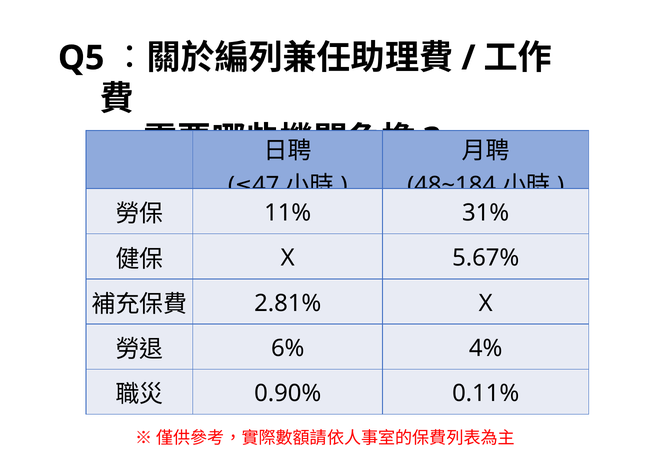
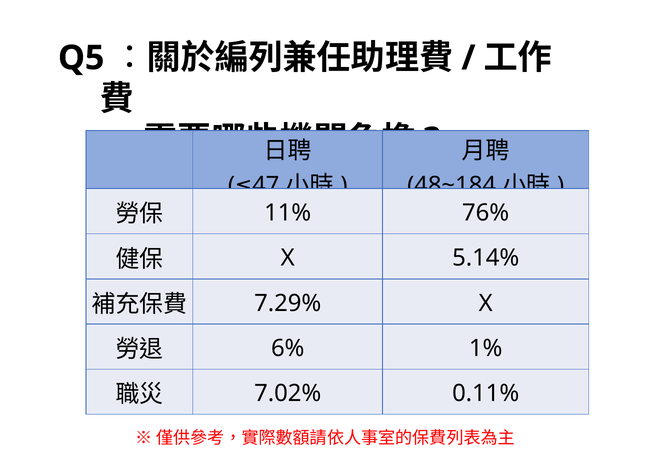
31%: 31% -> 76% (486, 213)
5.67%: 5.67% -> 5.14% (486, 258)
2.81%: 2.81% -> 7.29% (288, 303)
4%: 4% -> 1% (486, 348)
0.90%: 0.90% -> 7.02% (288, 393)
